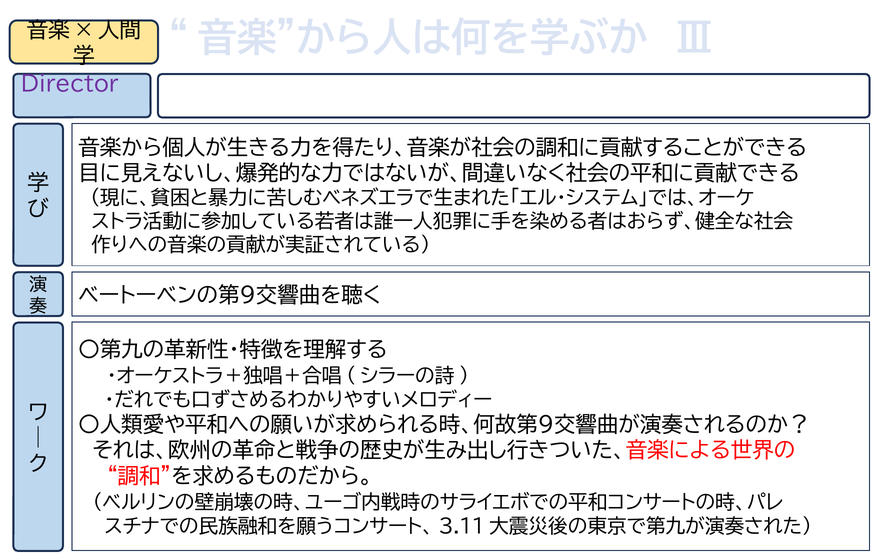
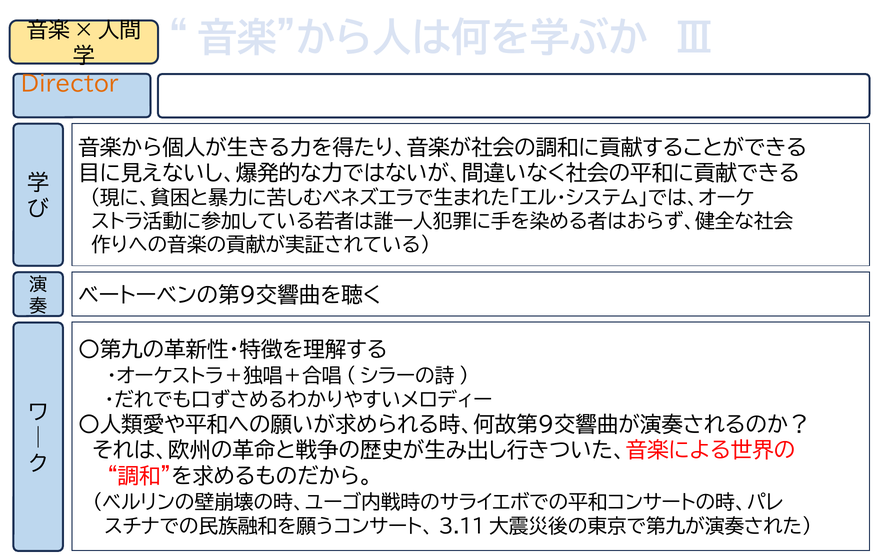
Director colour: purple -> orange (70, 84)
